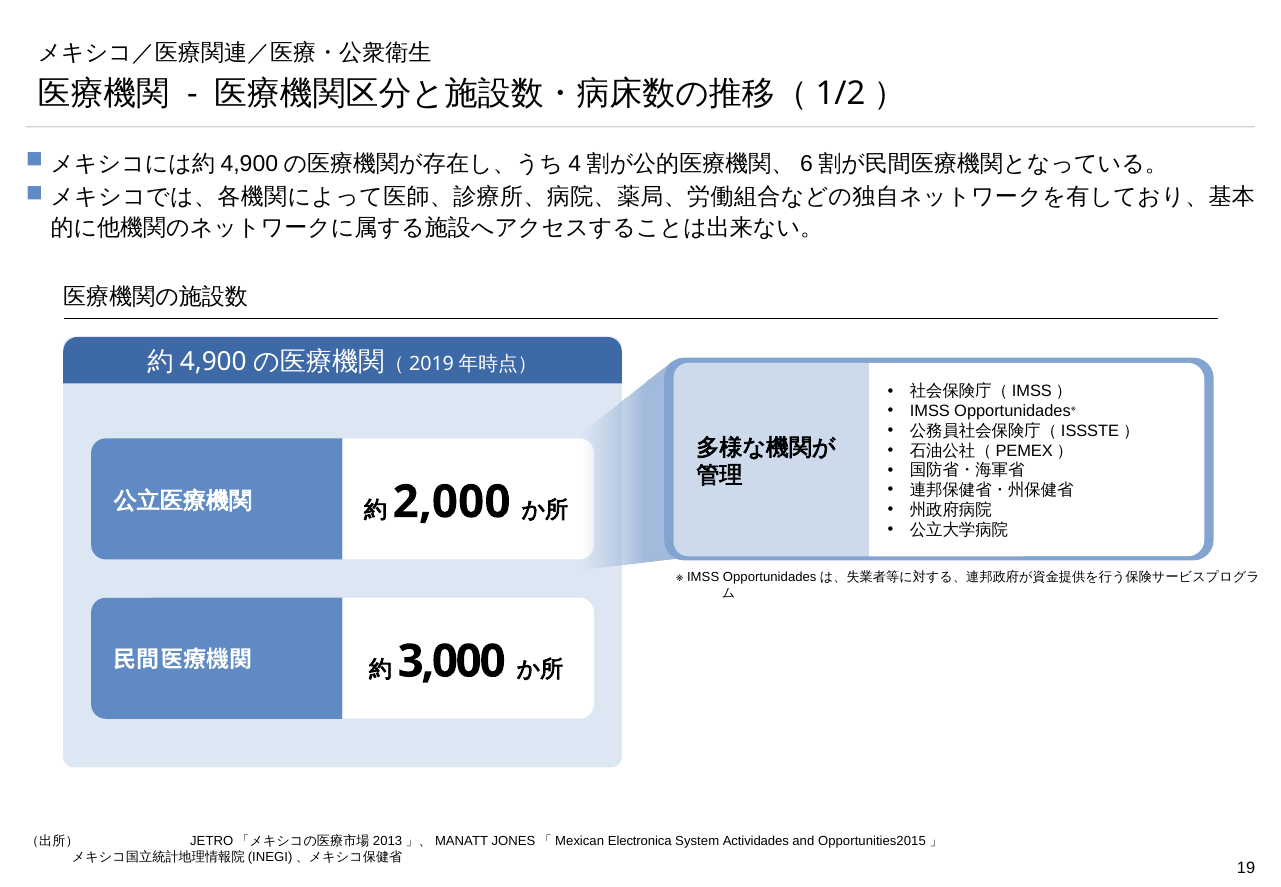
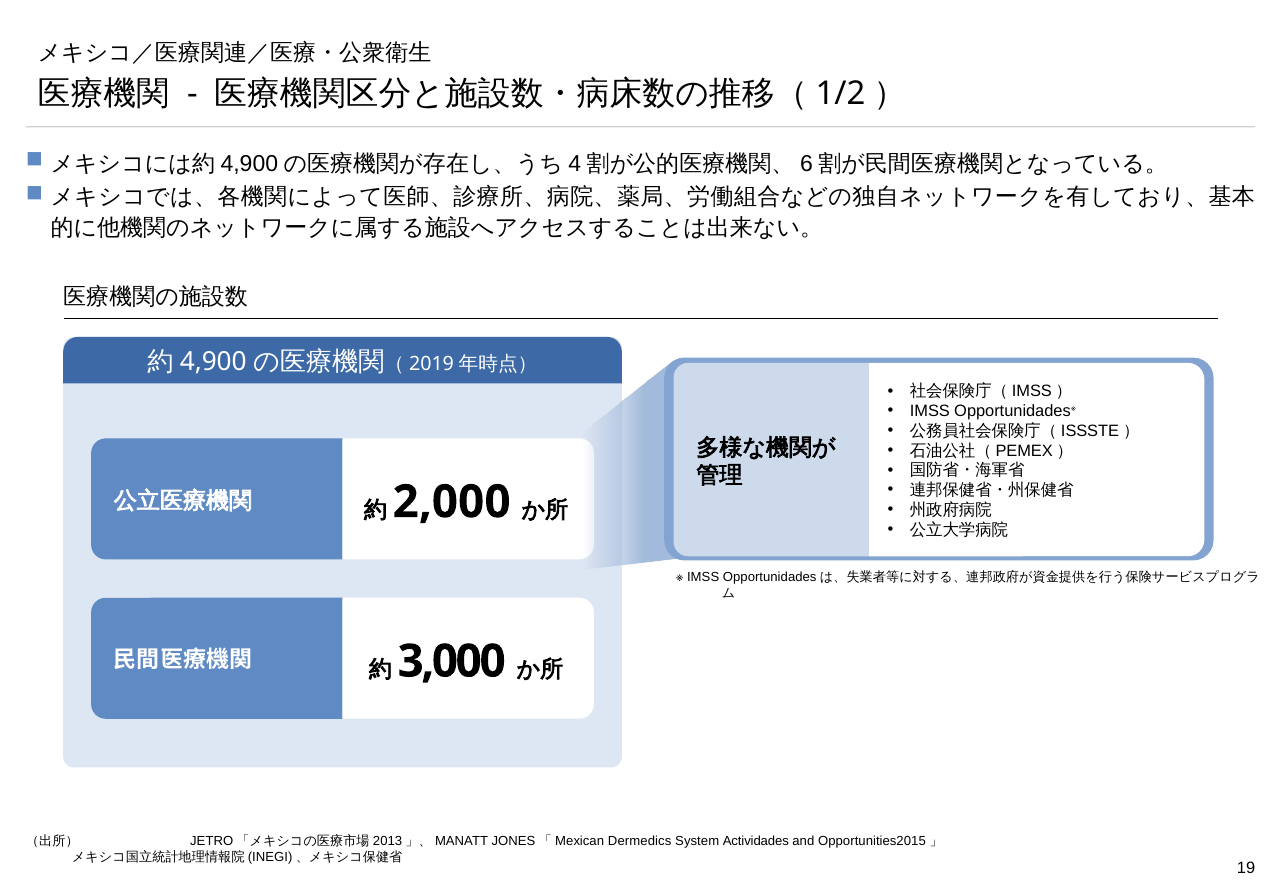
Electronica: Electronica -> Dermedics (640, 841)
